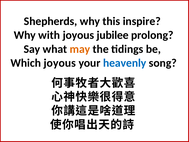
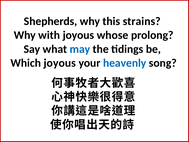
inspire: inspire -> strains (142, 21)
jubilee: jubilee -> whose (113, 35)
may colour: orange -> blue (80, 49)
